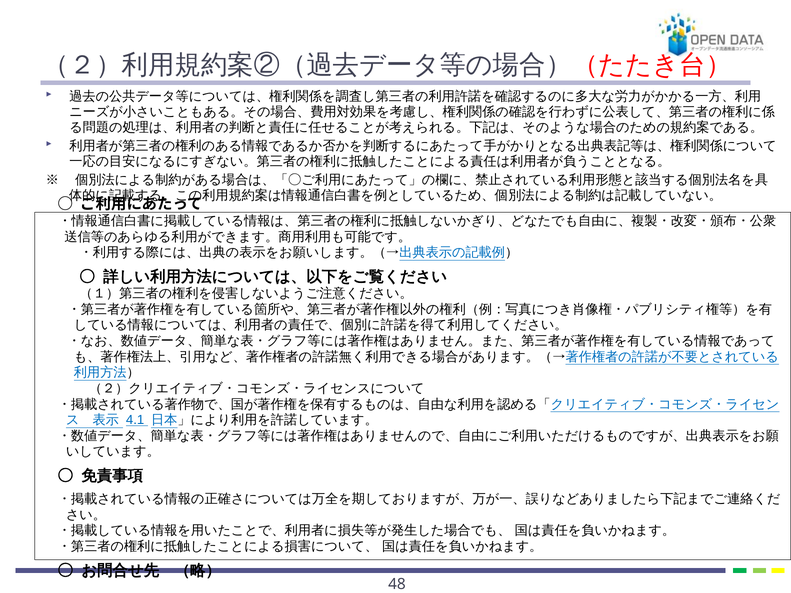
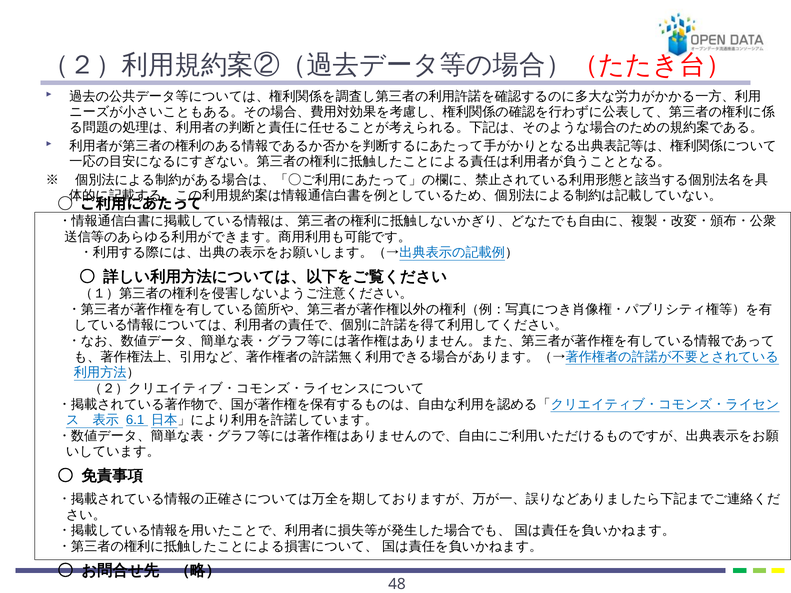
4.1: 4.1 -> 6.1 (135, 420)
